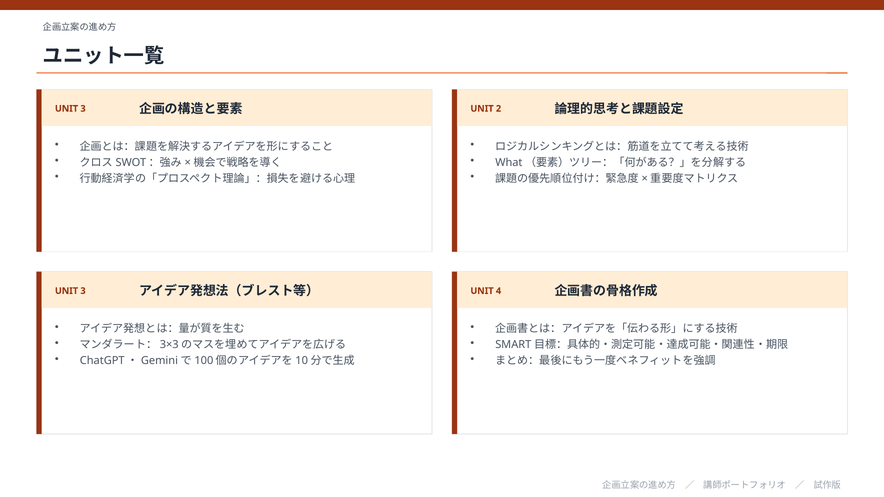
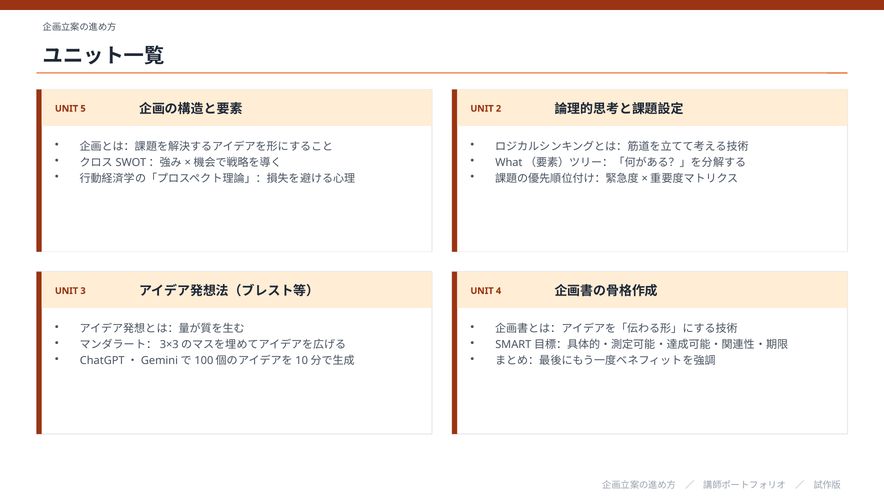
3: 3 -> 5 (83, 109)
